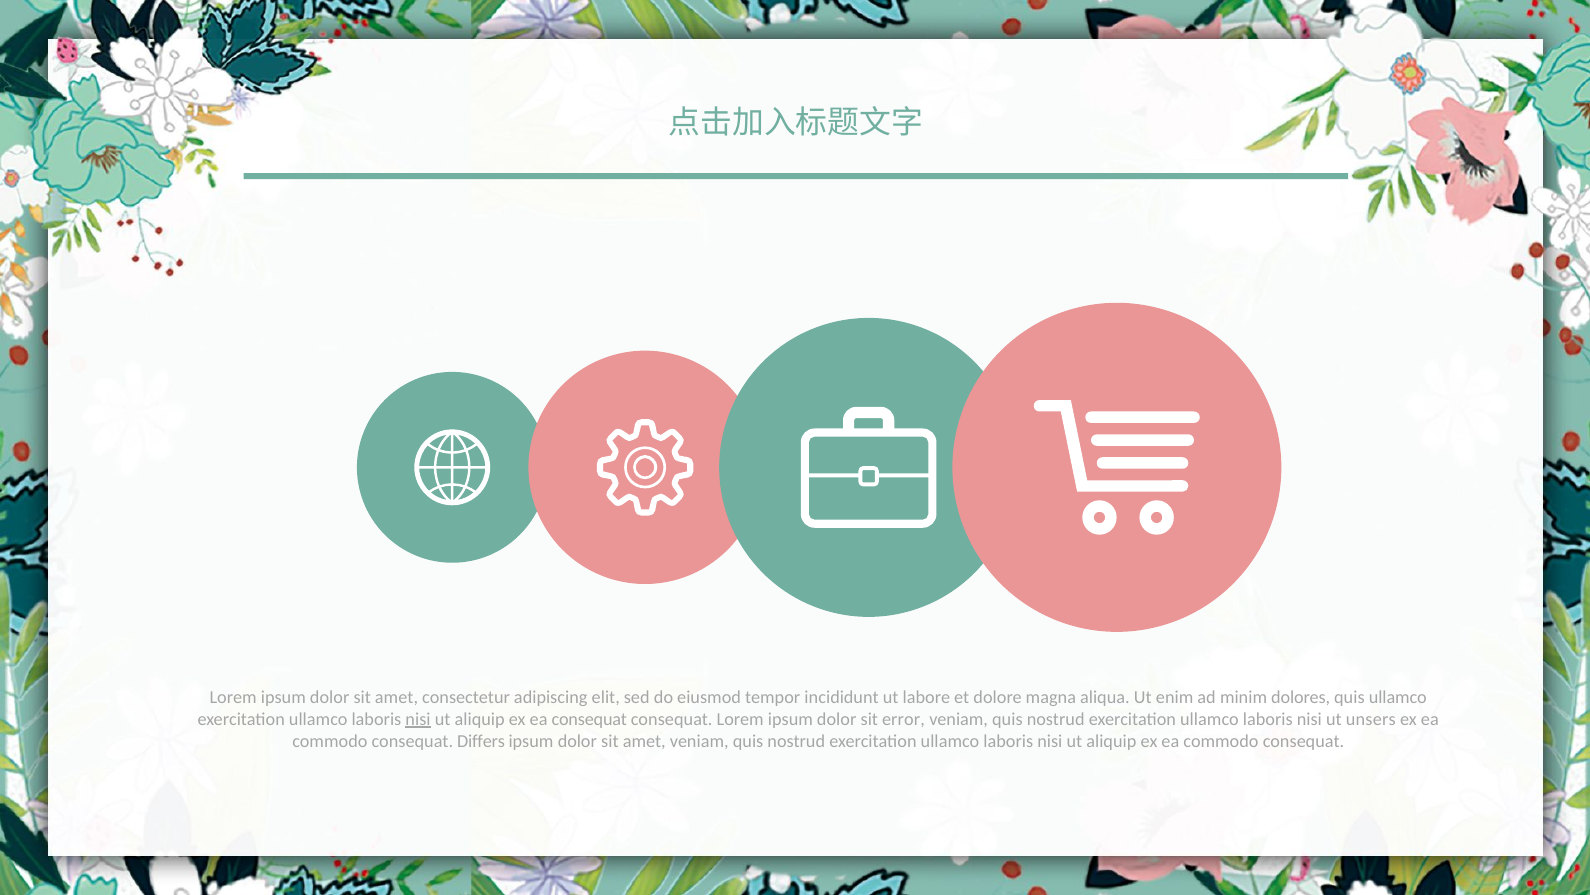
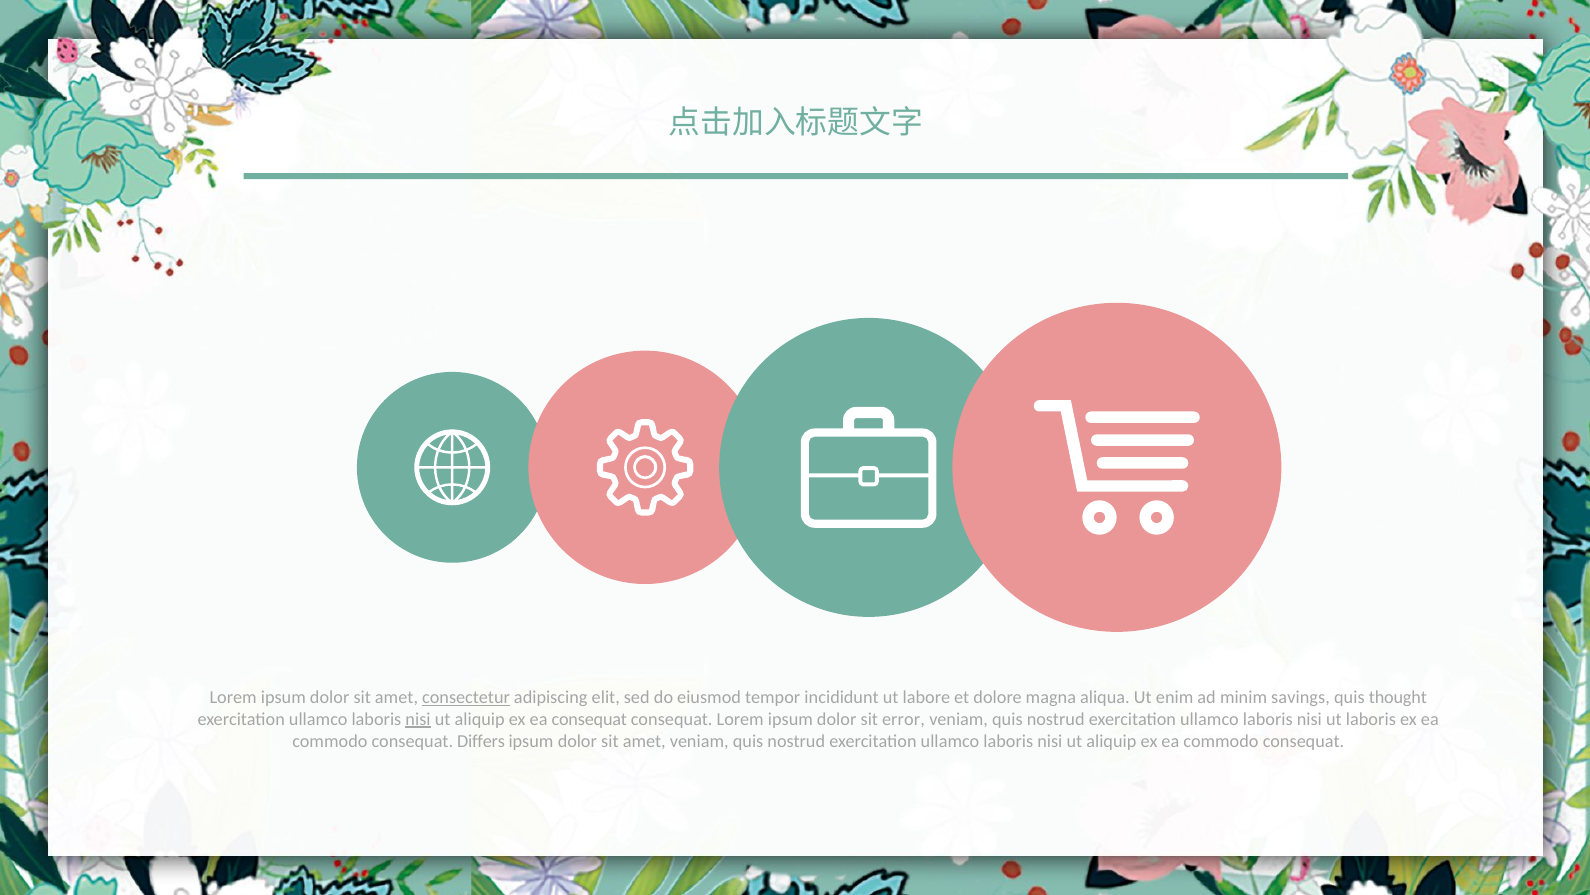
consectetur underline: none -> present (466, 697)
dolores: dolores -> savings (1301, 697)
quis ullamco: ullamco -> thought (1398, 697)
ut unsers: unsers -> laboris (1371, 719)
